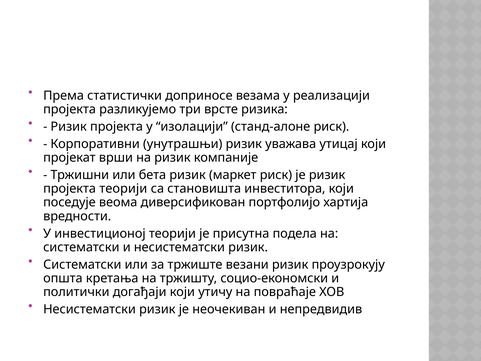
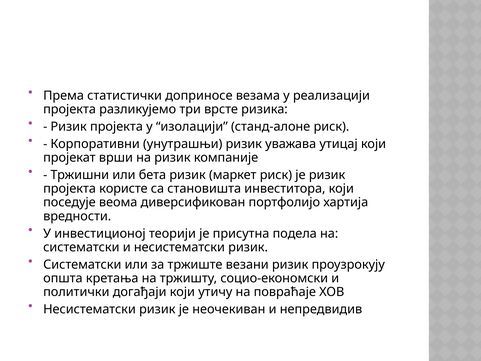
пројекта теорији: теорији -> користе (123, 189)
